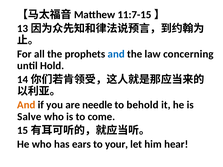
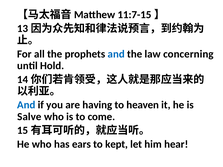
And colour: orange -> blue (26, 105)
needle: needle -> having (97, 105)
behold: behold -> heaven (143, 105)
your: your -> kept (117, 144)
